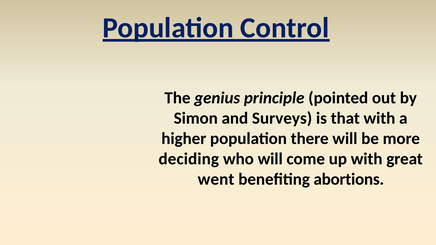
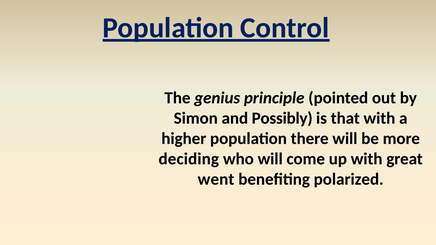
Surveys: Surveys -> Possibly (282, 118)
abortions: abortions -> polarized (349, 179)
